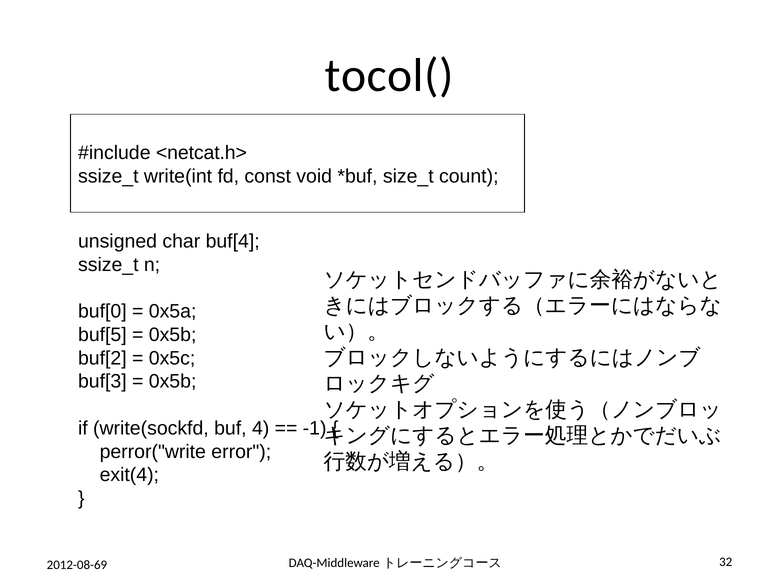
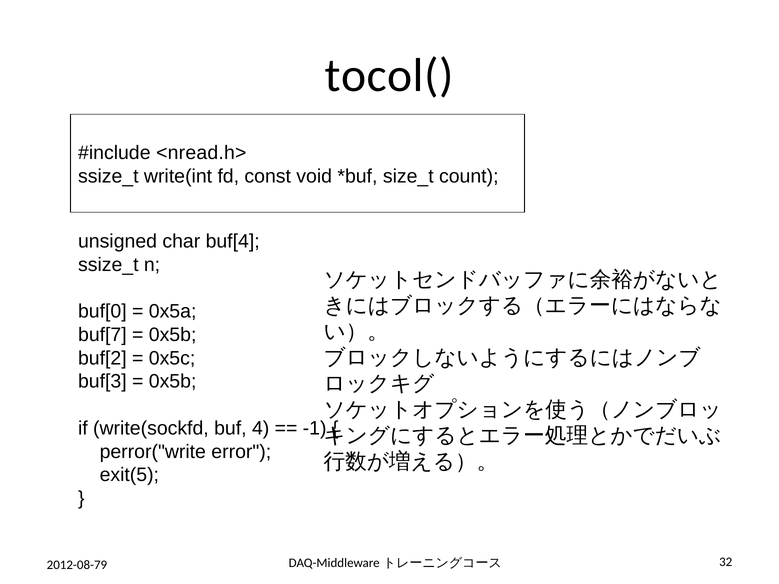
<netcat.h>: <netcat.h> -> <nread.h> (201, 153)
buf[5: buf[5 -> buf[7 (102, 335)
exit(4: exit(4 -> exit(5 (129, 475)
2012-08-69: 2012-08-69 -> 2012-08-79 (77, 565)
